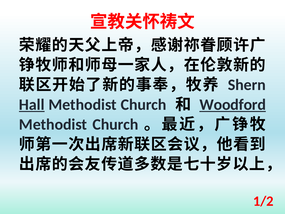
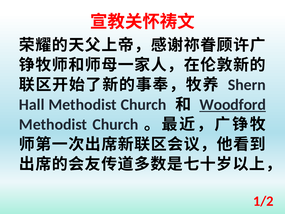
Hall underline: present -> none (32, 105)
